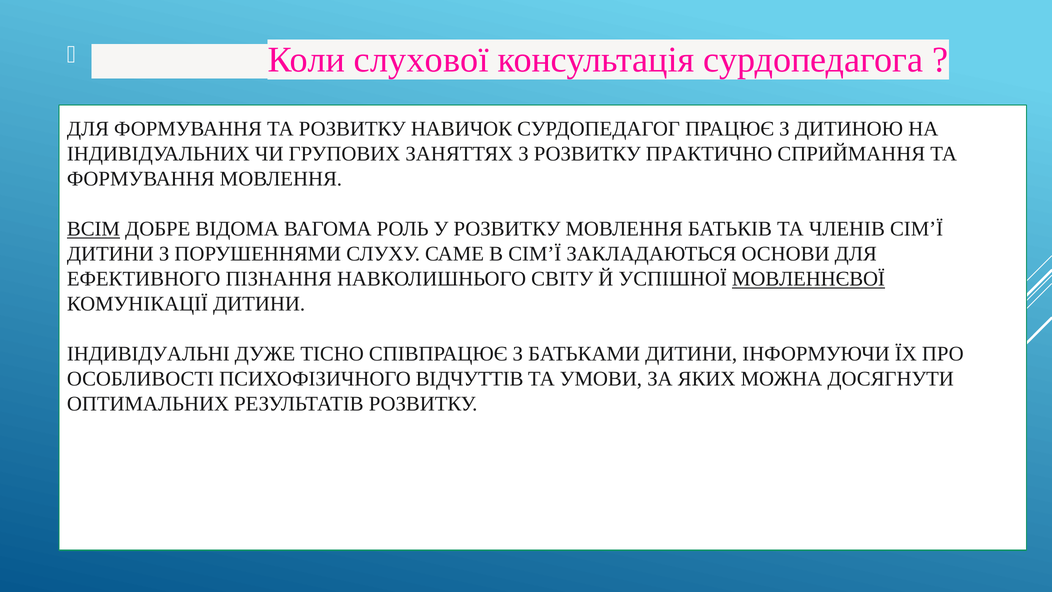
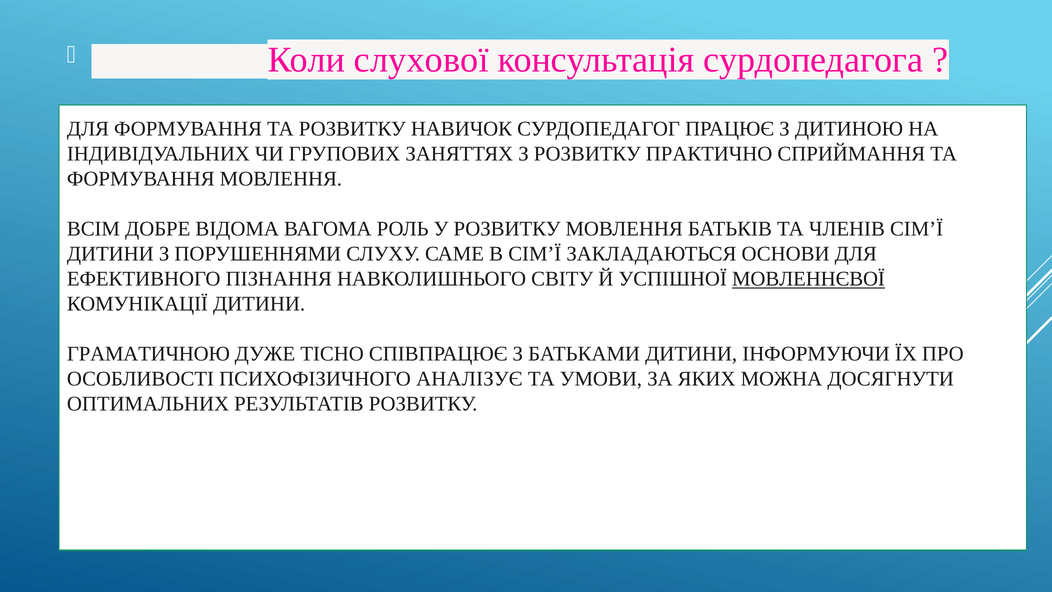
ВСІМ underline: present -> none (93, 229)
ІНДИВІДУАЛЬНІ: ІНДИВІДУАЛЬНІ -> ГРАМАТИЧНОЮ (148, 354)
ВІДЧУТТІВ: ВІДЧУТТІВ -> АНАЛІЗУЄ (469, 379)
